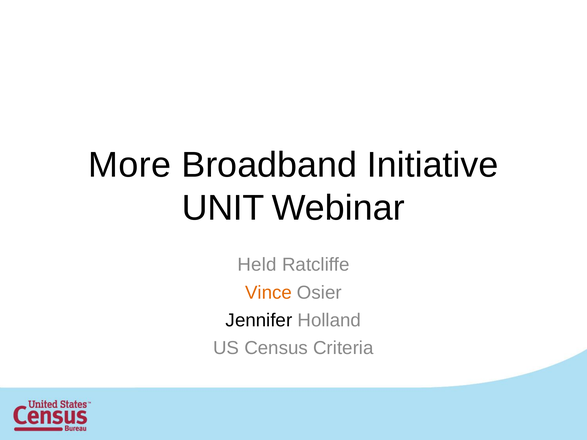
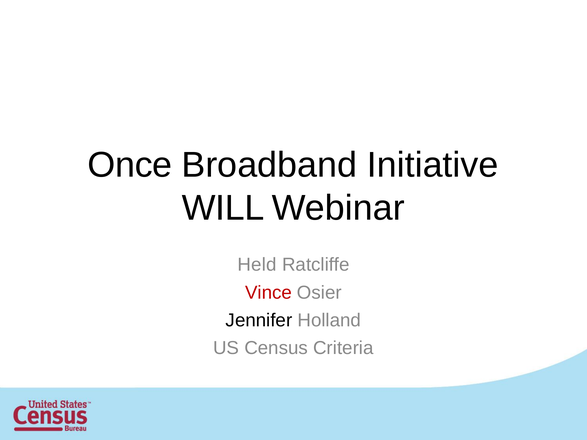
More: More -> Once (130, 165)
UNIT: UNIT -> WILL (223, 208)
Vince colour: orange -> red (268, 293)
